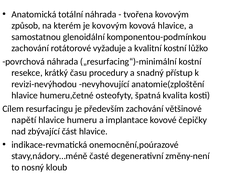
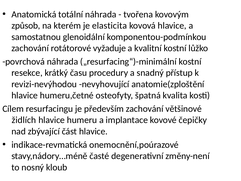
je kovovým: kovovým -> elasticita (110, 26)
napětí: napětí -> židlích (24, 120)
